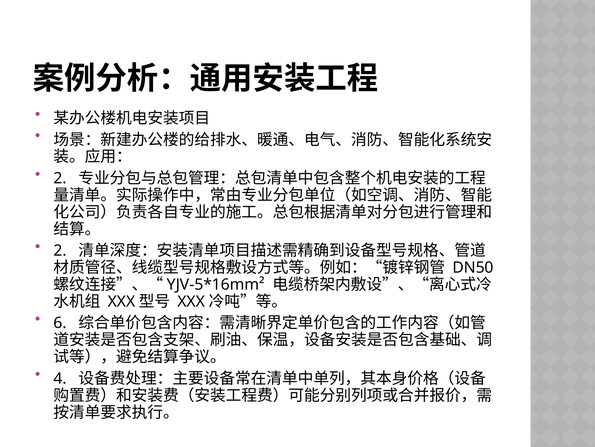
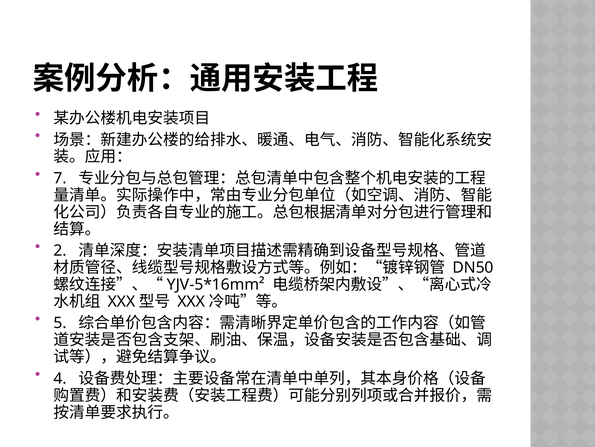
2: 2 -> 7 (60, 178)
6: 6 -> 5 (60, 323)
